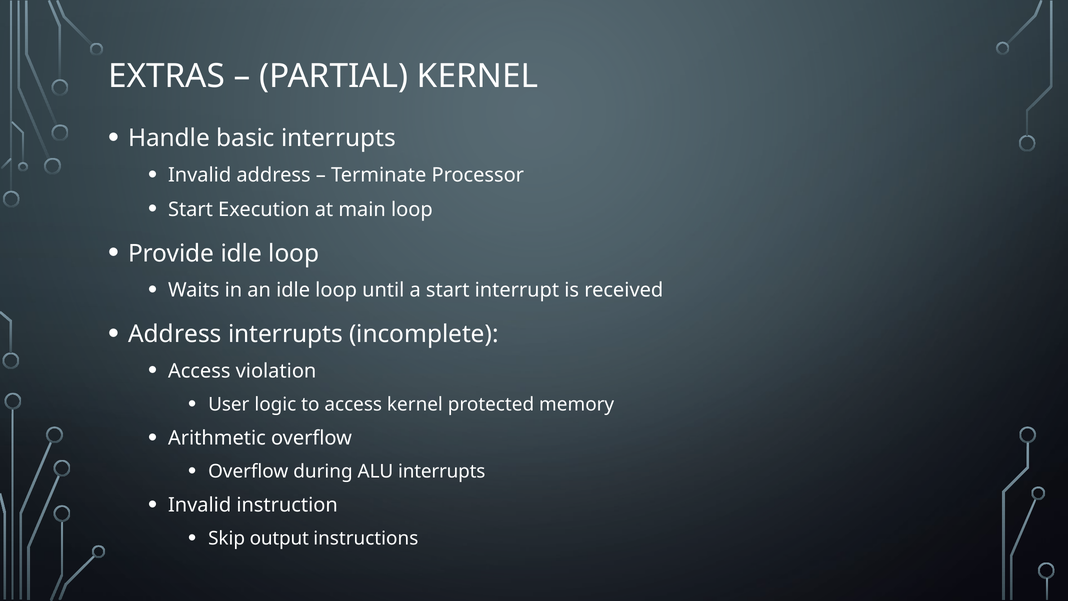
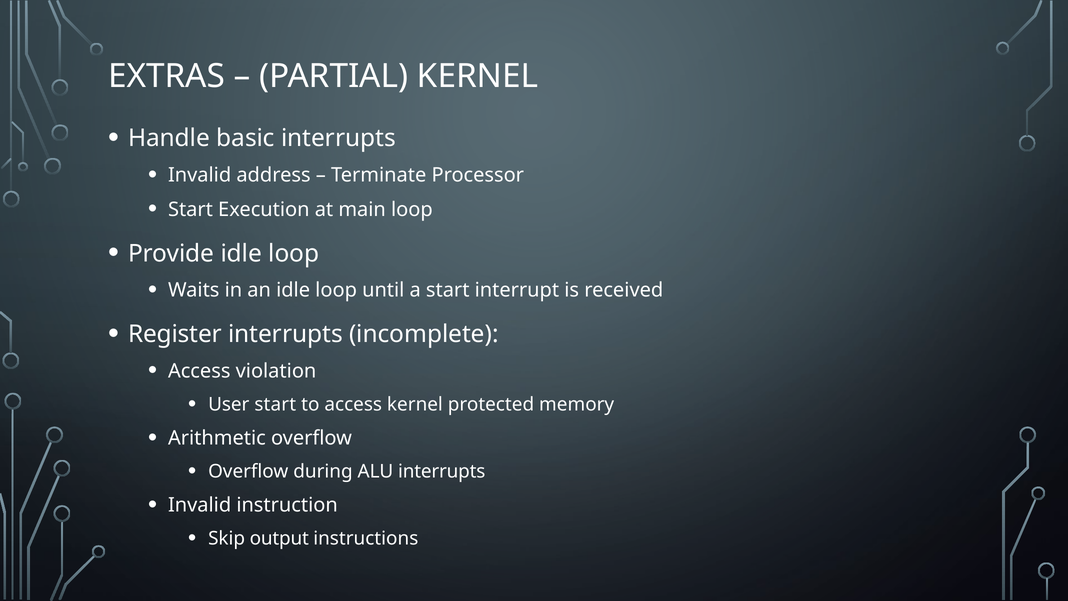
Address: Address -> Register (175, 334)
User logic: logic -> start (275, 404)
